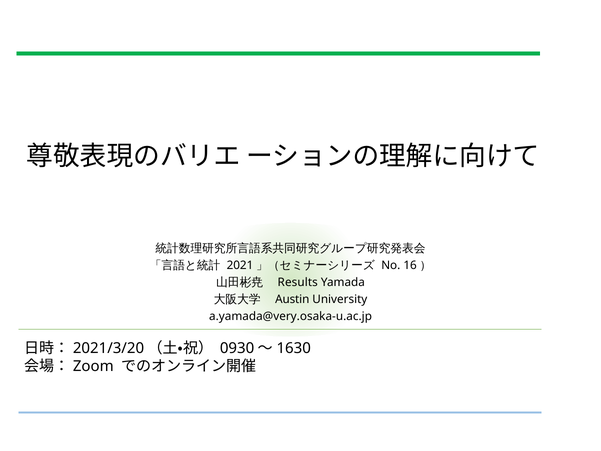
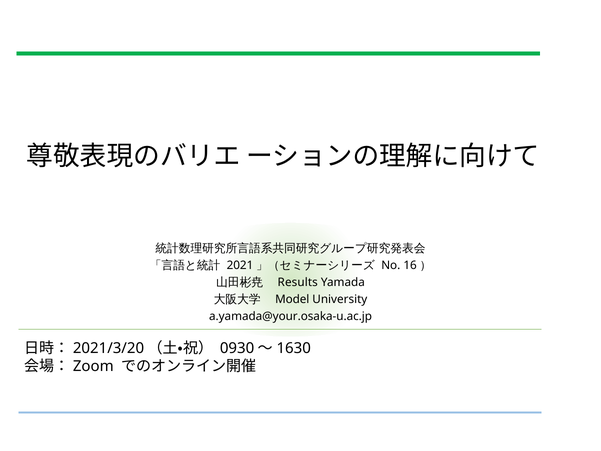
Austin: Austin -> Model (292, 299)
a.yamada@very.osaka-u.ac.jp: a.yamada@very.osaka-u.ac.jp -> a.yamada@your.osaka-u.ac.jp (291, 316)
